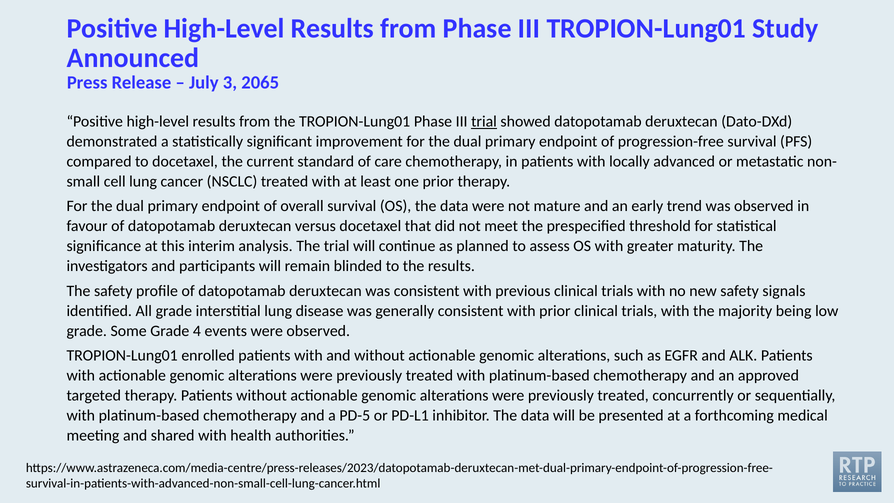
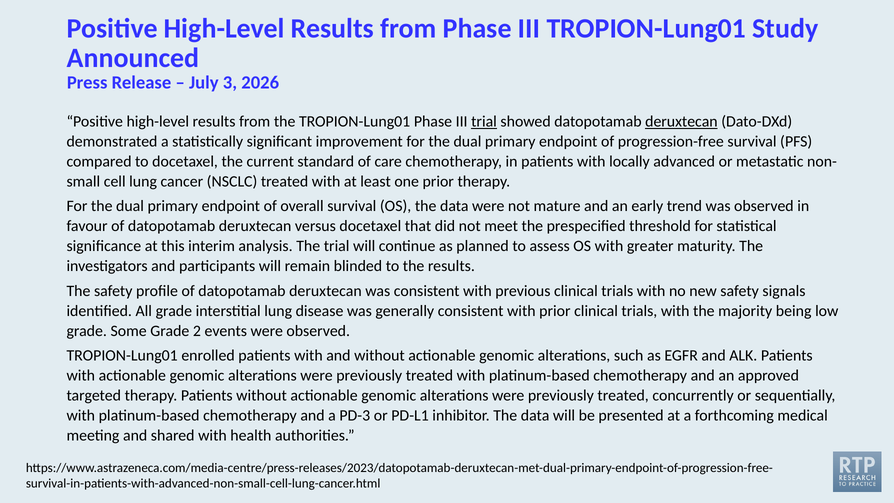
2065: 2065 -> 2026 (260, 83)
deruxtecan underline: none -> present (681, 122)
4: 4 -> 2 (197, 331)
PD-5: PD-5 -> PD-3 (355, 415)
